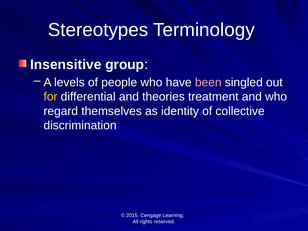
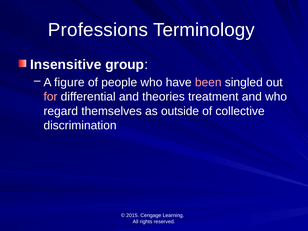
Stereotypes: Stereotypes -> Professions (98, 30)
levels: levels -> figure (69, 82)
for colour: yellow -> pink (50, 97)
identity: identity -> outside (180, 111)
